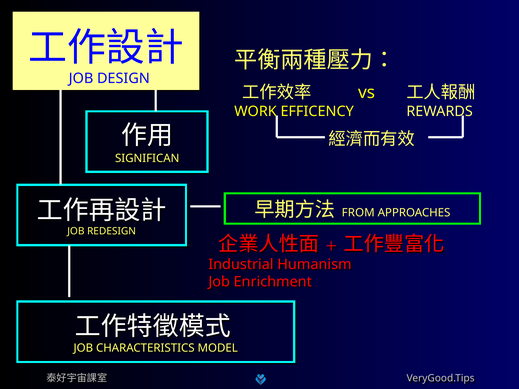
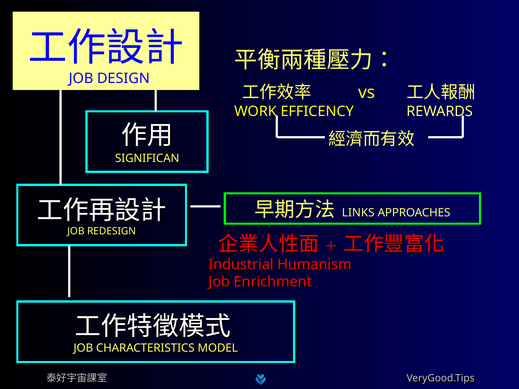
FROM: FROM -> LINKS (358, 213)
